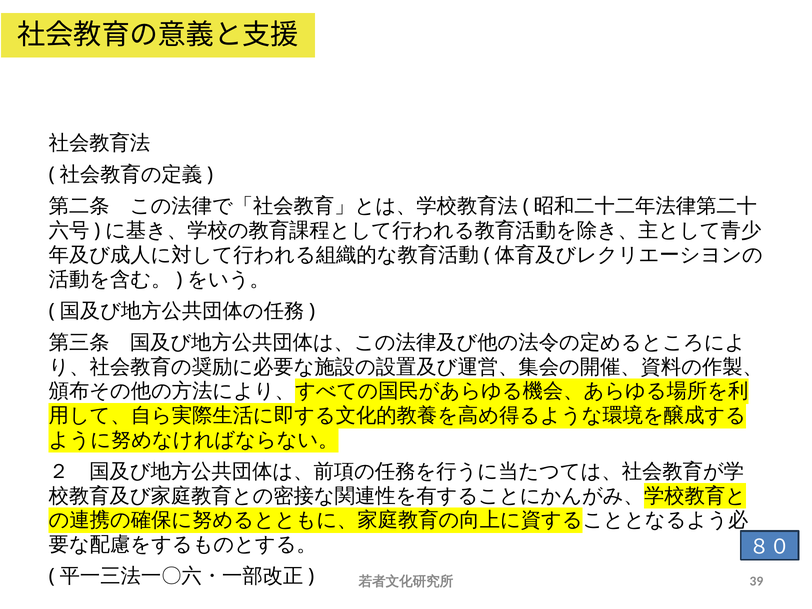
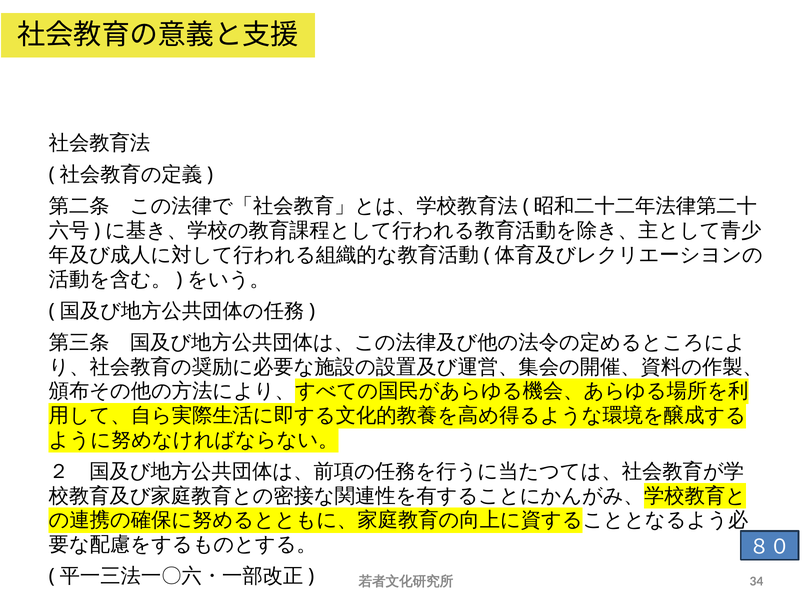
39: 39 -> 34 (756, 581)
